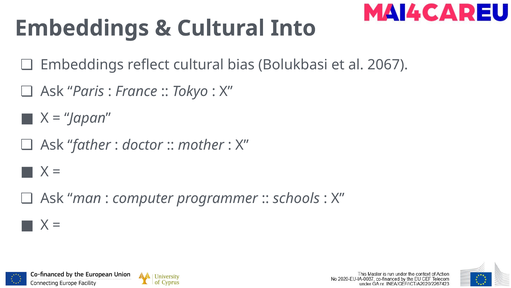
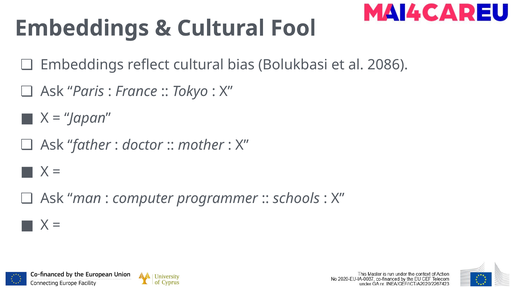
Into: Into -> Fool (293, 28)
2067: 2067 -> 2086 (388, 65)
